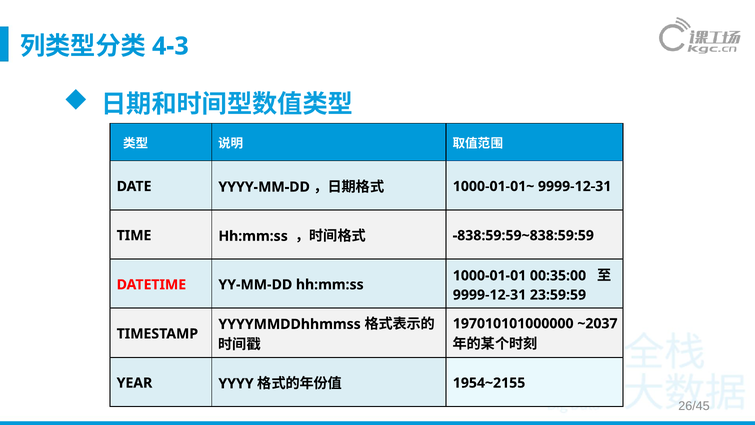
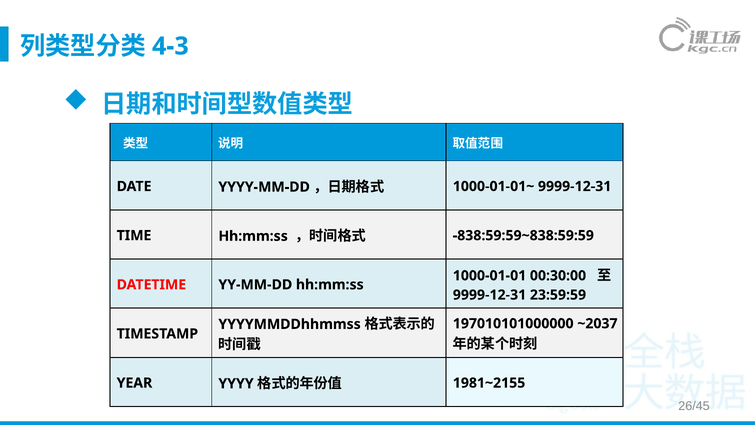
00:35:00: 00:35:00 -> 00:30:00 (558, 275)
1954~2155: 1954~2155 -> 1981~2155 (489, 383)
